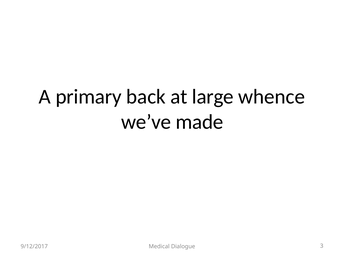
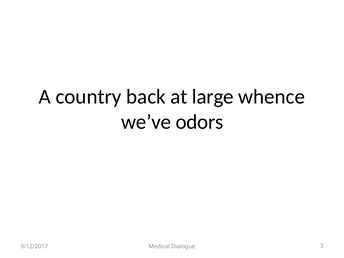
primary: primary -> country (88, 97)
made: made -> odors (199, 122)
